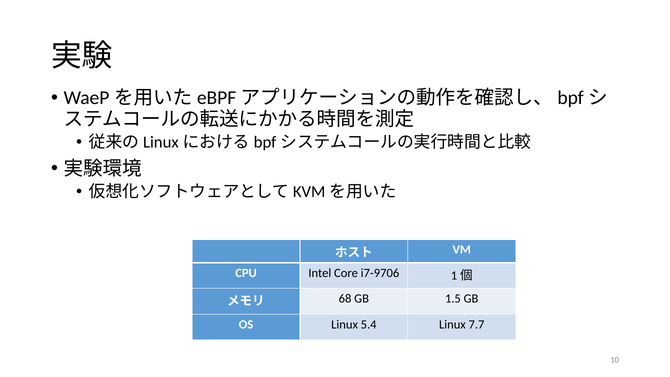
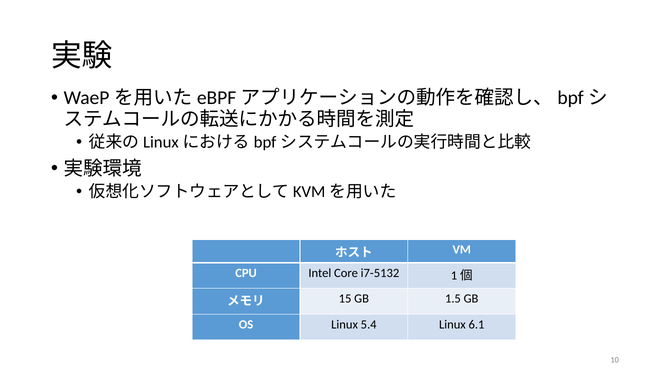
i7-9706: i7-9706 -> i7-5132 (380, 273)
68: 68 -> 15 (345, 299)
7.7: 7.7 -> 6.1 (477, 324)
